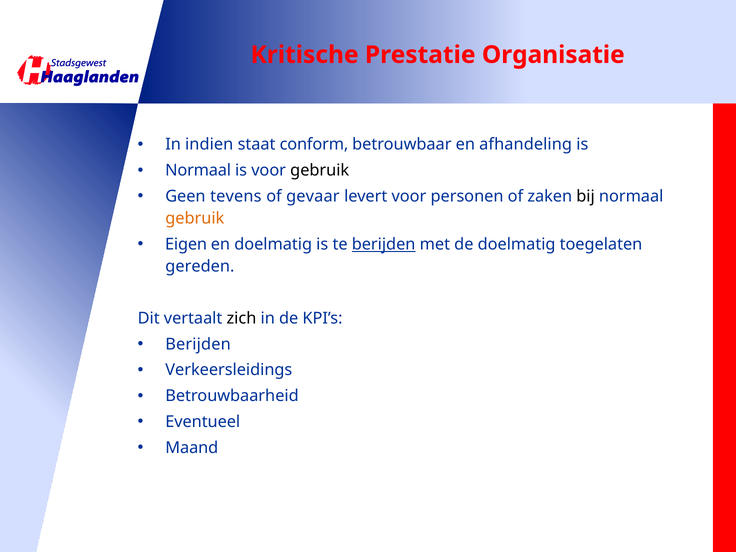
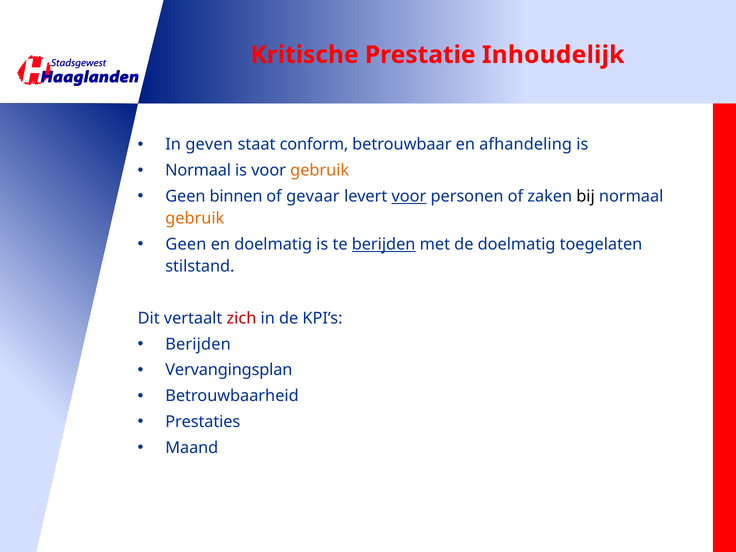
Organisatie: Organisatie -> Inhoudelijk (553, 55)
indien: indien -> geven (209, 145)
gebruik colour: black -> orange (320, 170)
tevens: tevens -> binnen (236, 196)
voor underline: none -> present (409, 196)
Eigen: Eigen -> Geen (186, 244)
gereden: gereden -> stilstand (200, 267)
zich colour: black -> red (241, 318)
Verkeersleidings: Verkeersleidings -> Vervangingsplan (229, 370)
Eventueel: Eventueel -> Prestaties (203, 422)
